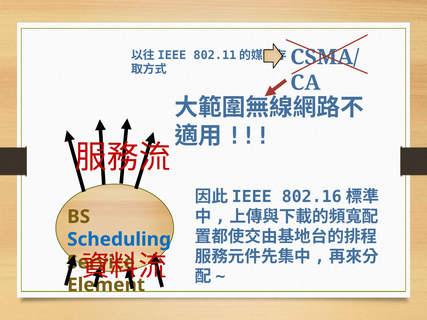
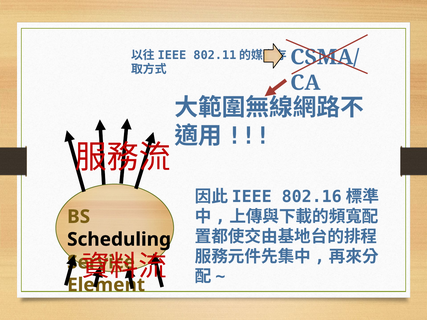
Scheduling colour: blue -> black (119, 240)
